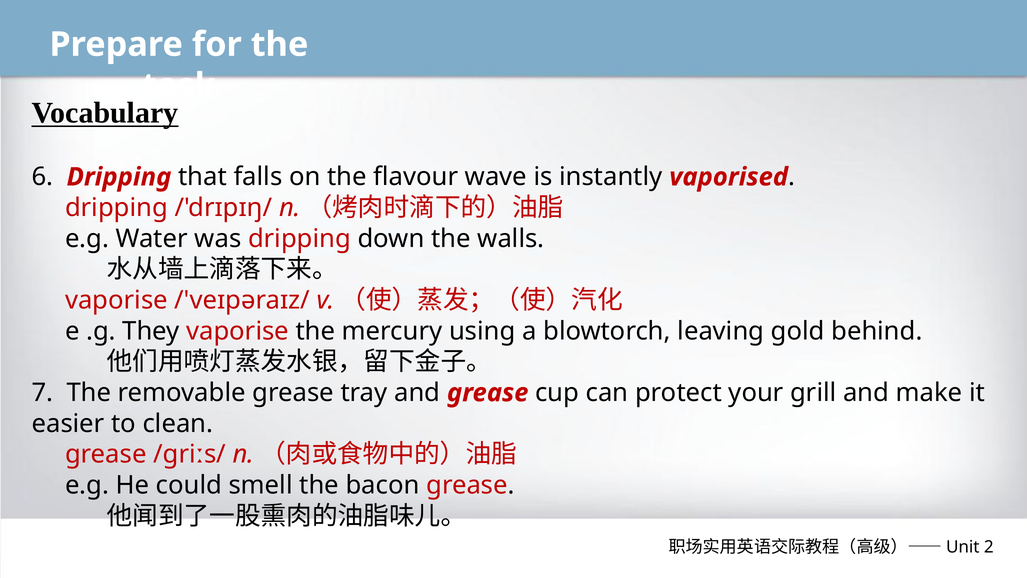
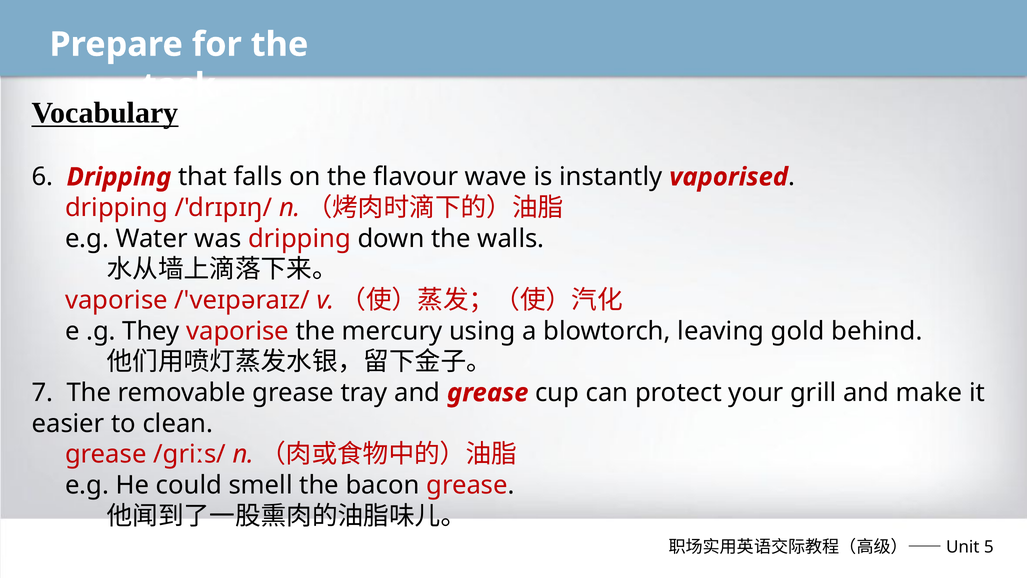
2: 2 -> 5 (989, 547)
